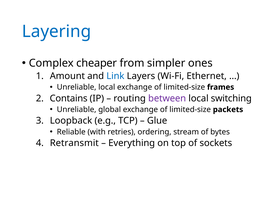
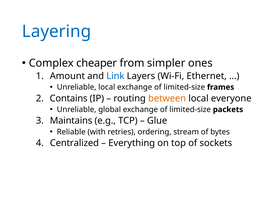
between colour: purple -> orange (167, 98)
switching: switching -> everyone (231, 98)
Loopback: Loopback -> Maintains (71, 120)
Retransmit: Retransmit -> Centralized (74, 143)
